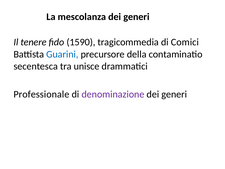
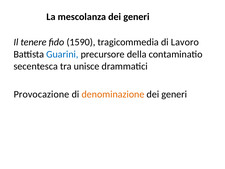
Comici: Comici -> Lavoro (185, 42)
Professionale: Professionale -> Provocazione (41, 94)
denominazione colour: purple -> orange (113, 94)
